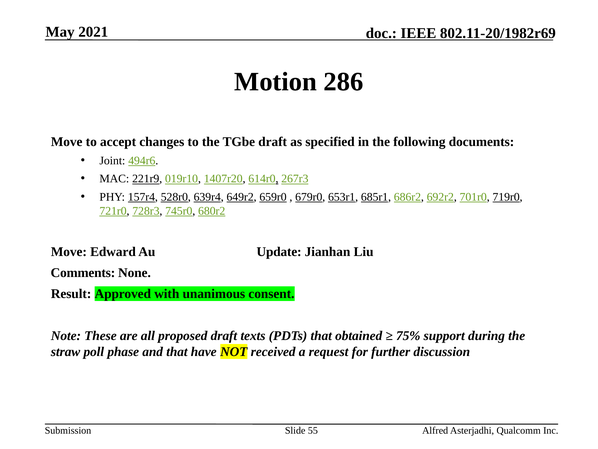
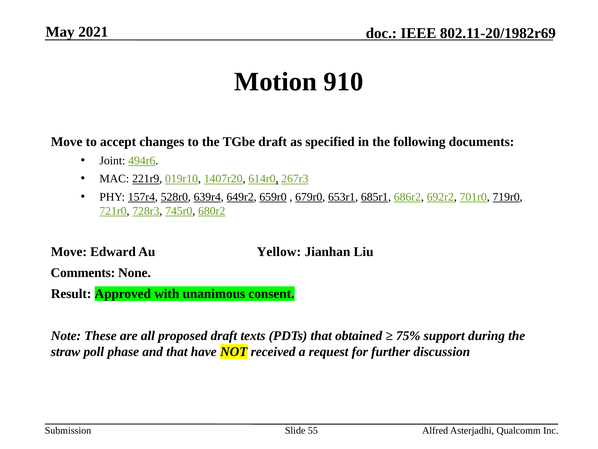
286: 286 -> 910 (344, 82)
Update: Update -> Yellow (279, 252)
